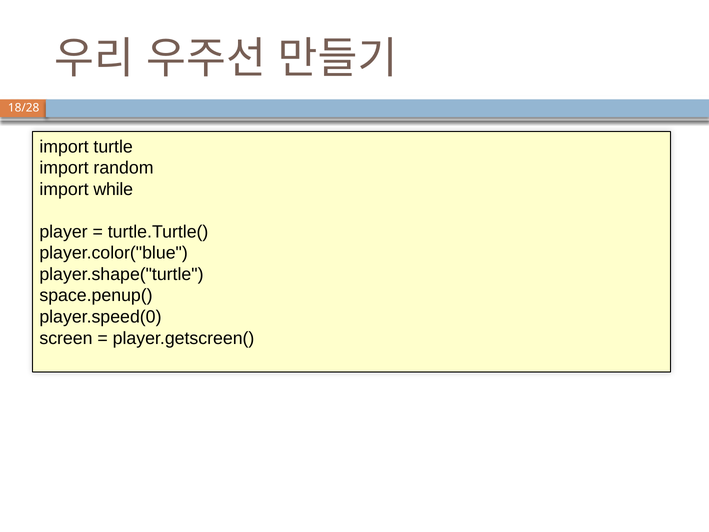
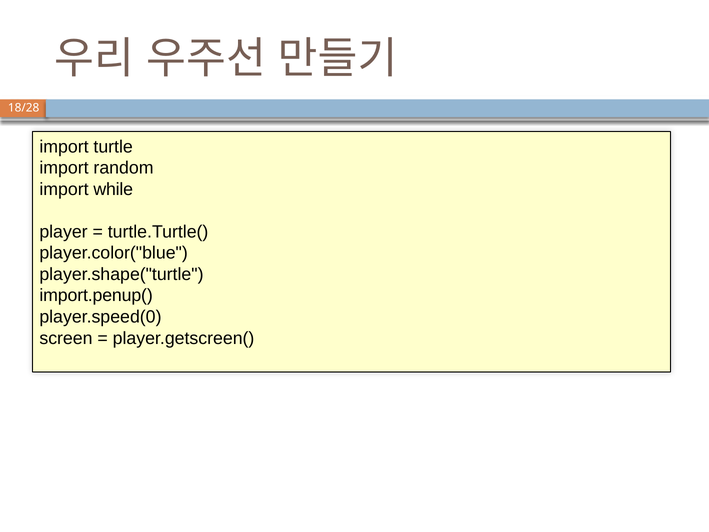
space.penup(: space.penup( -> import.penup( (96, 296)
